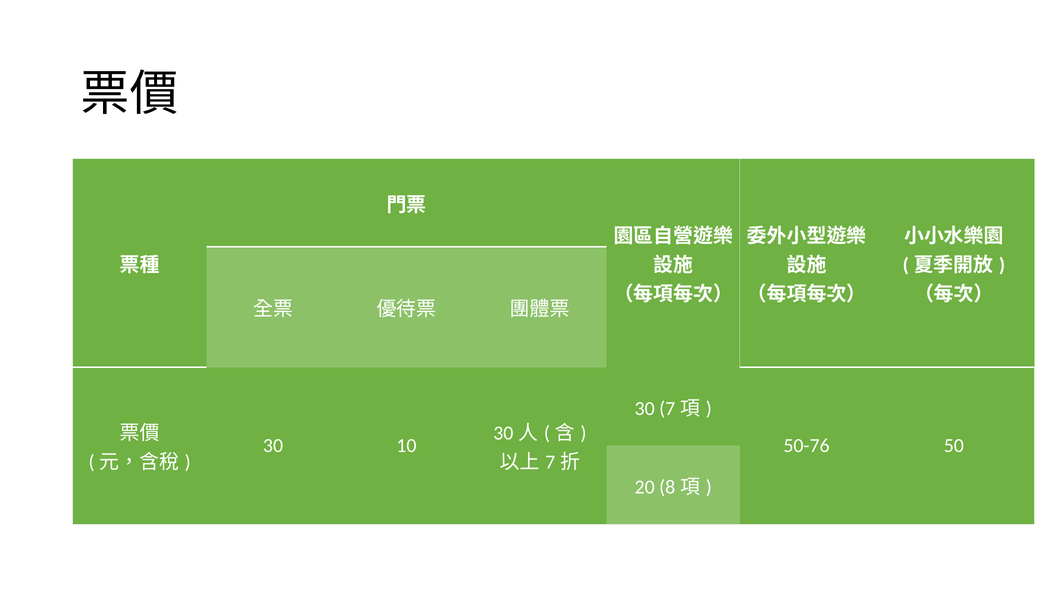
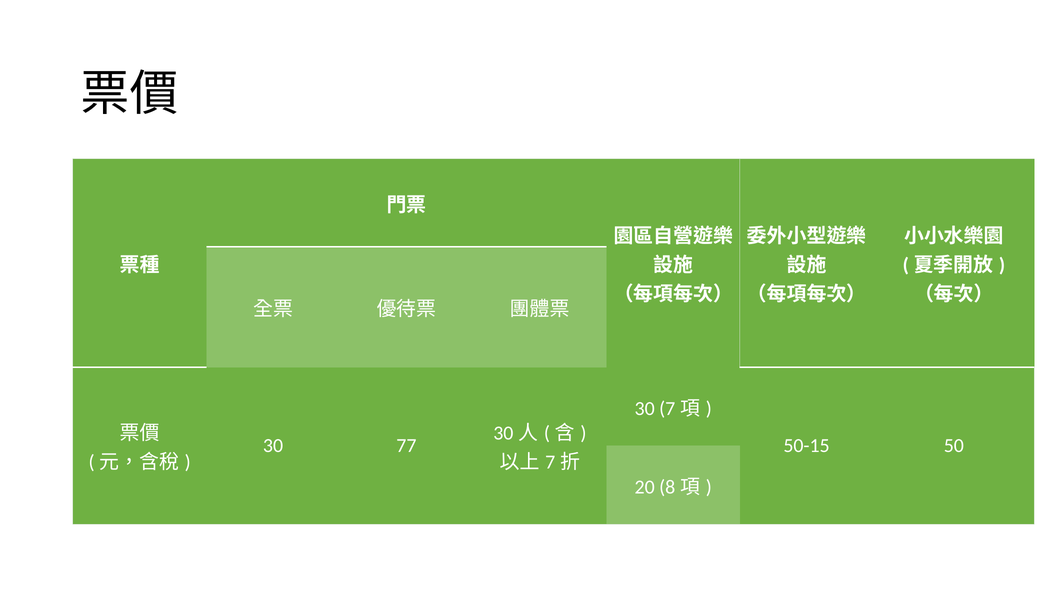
10: 10 -> 77 (406, 446)
50-76: 50-76 -> 50-15 (807, 446)
